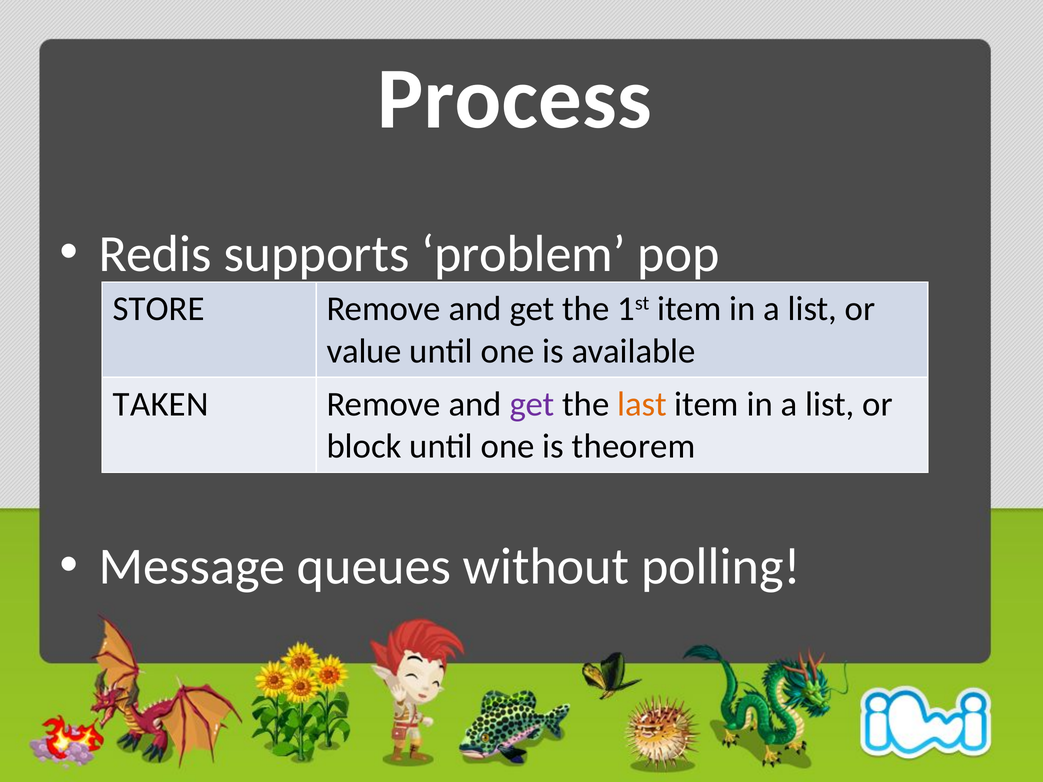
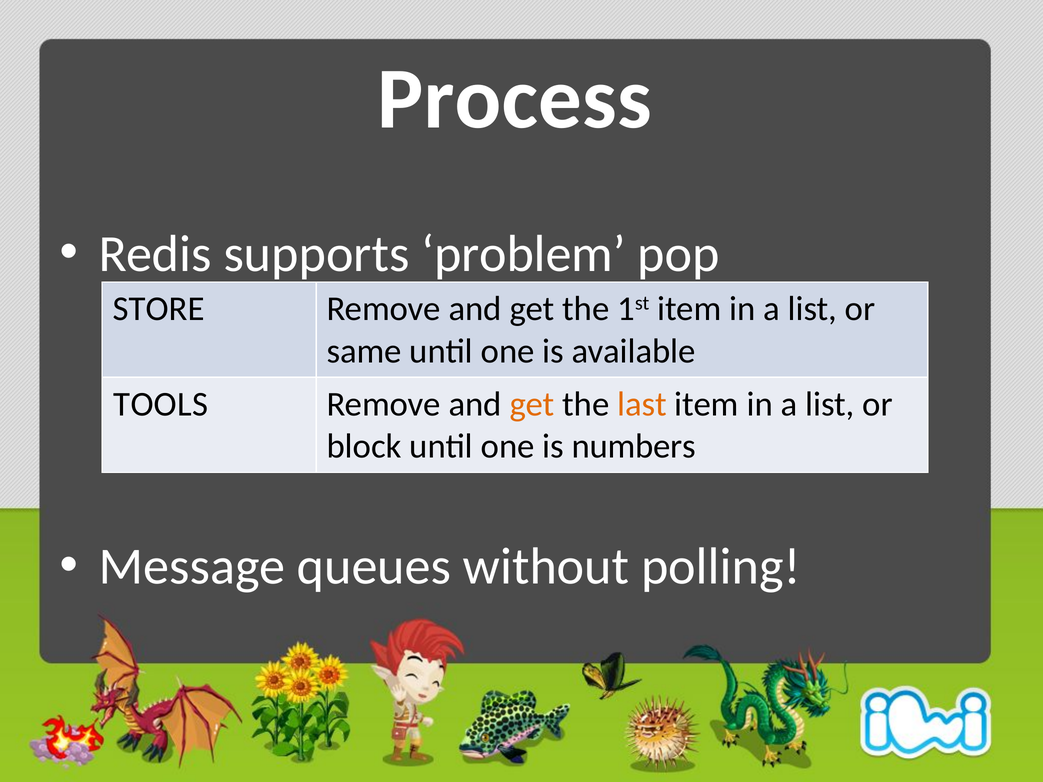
value: value -> same (364, 351)
TAKEN: TAKEN -> TOOLS (161, 404)
get colour: purple -> orange (532, 404)
theorem: theorem -> numbers (634, 447)
